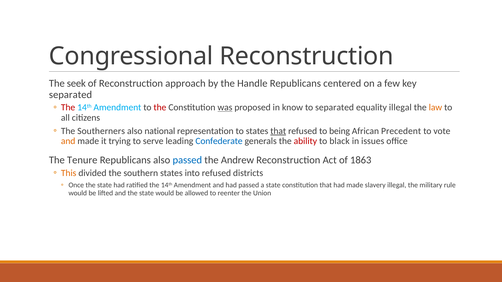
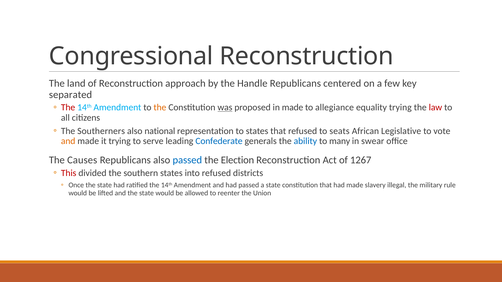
seek: seek -> land (76, 83)
the colour: red -> orange (160, 108)
in know: know -> made (293, 108)
to separated: separated -> allegiance (335, 108)
equality illegal: illegal -> trying (400, 108)
law colour: orange -> red (435, 108)
that underline: present -> none (278, 131)
being: being -> seats (340, 131)
Precedent: Precedent -> Legislative (401, 131)
ability colour: red -> blue (305, 141)
black: black -> many (340, 141)
issues: issues -> swear (373, 141)
Tenure: Tenure -> Causes (82, 160)
Andrew: Andrew -> Election (238, 160)
1863: 1863 -> 1267 (361, 160)
This colour: orange -> red (69, 173)
